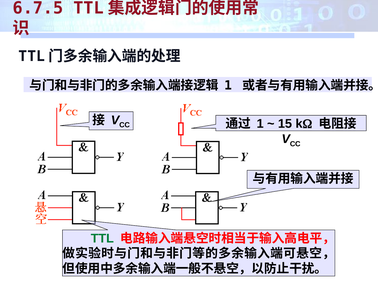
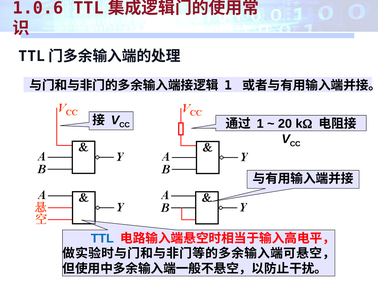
6.7.5: 6.7.5 -> 1.0.6 (38, 8)
15: 15 -> 20 (285, 124)
TTL colour: green -> blue (102, 238)
